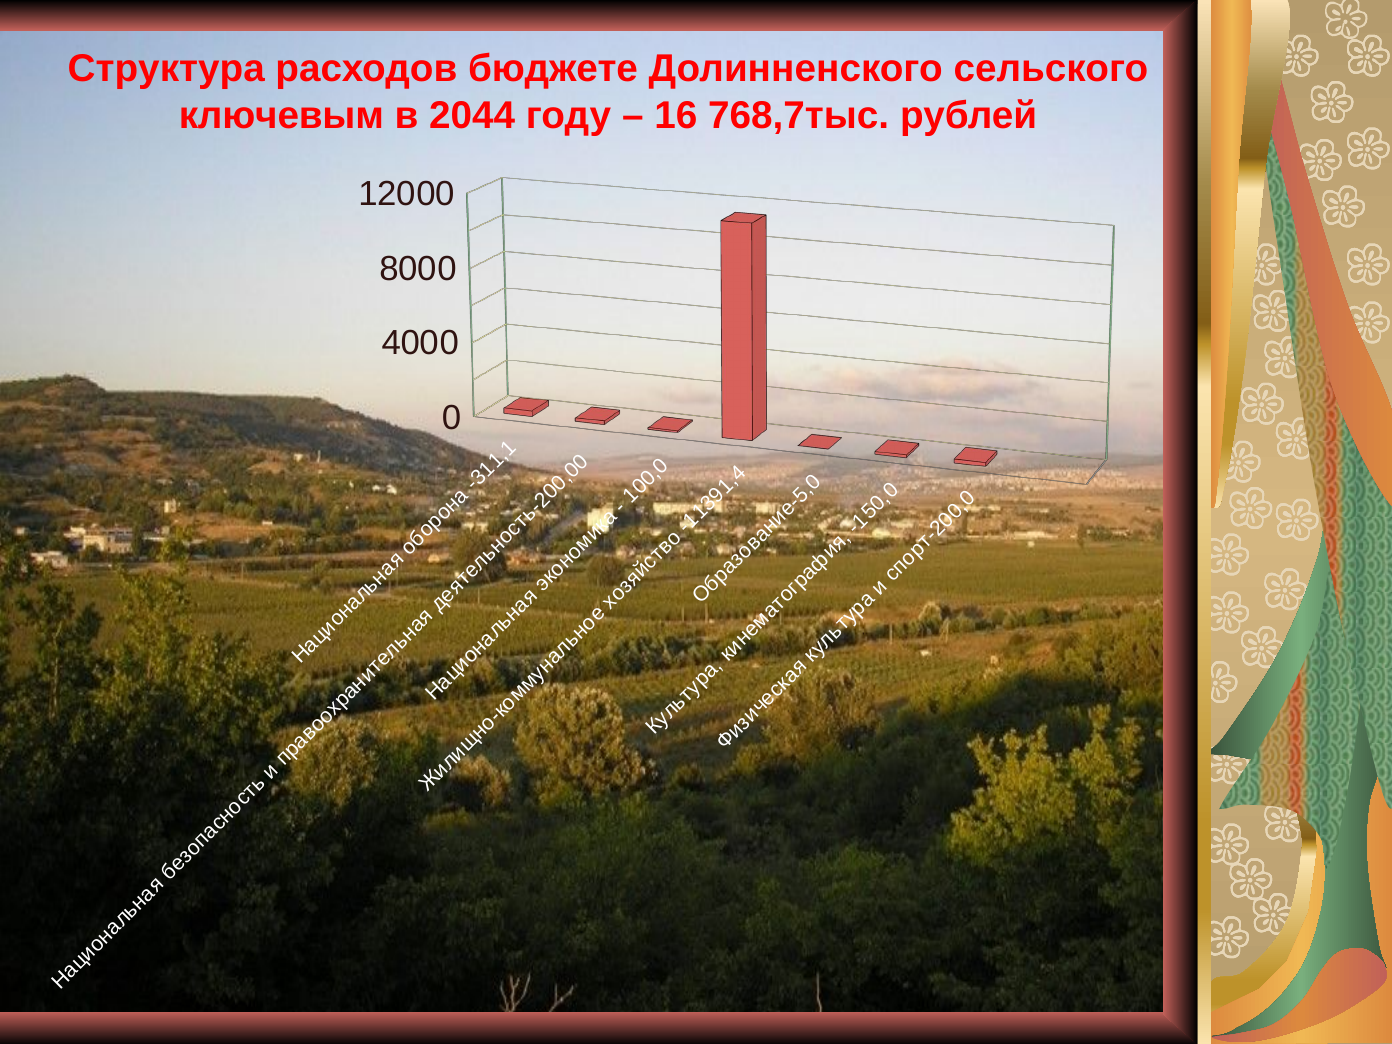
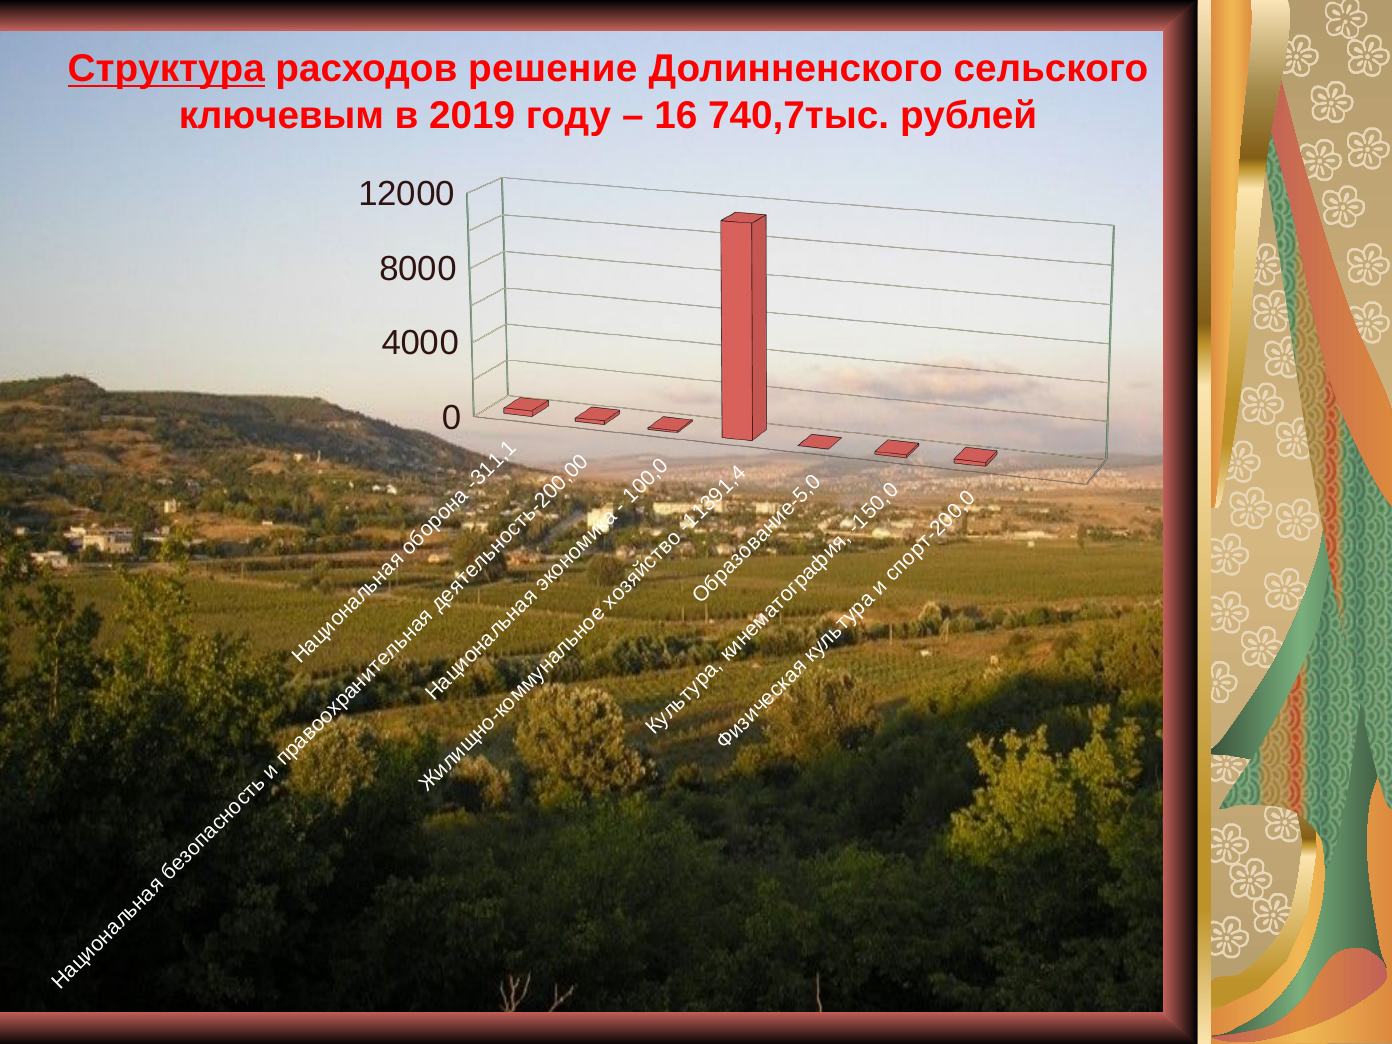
Структура underline: none -> present (166, 69)
бюджете: бюджете -> решение (553, 69)
2044: 2044 -> 2019 (472, 115)
768,7тыс: 768,7тыс -> 740,7тыс (799, 115)
